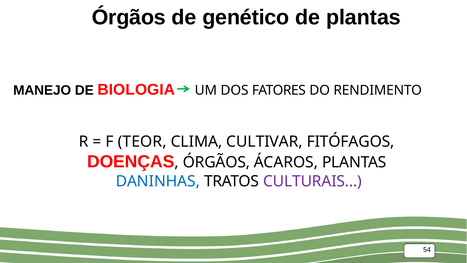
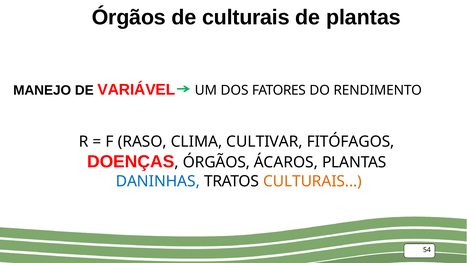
de genético: genético -> culturais (246, 17)
BIOLOGIA: BIOLOGIA -> VARIÁVEL (136, 89)
TEOR: TEOR -> RASO (142, 142)
CULTURAIS colour: purple -> orange (312, 181)
